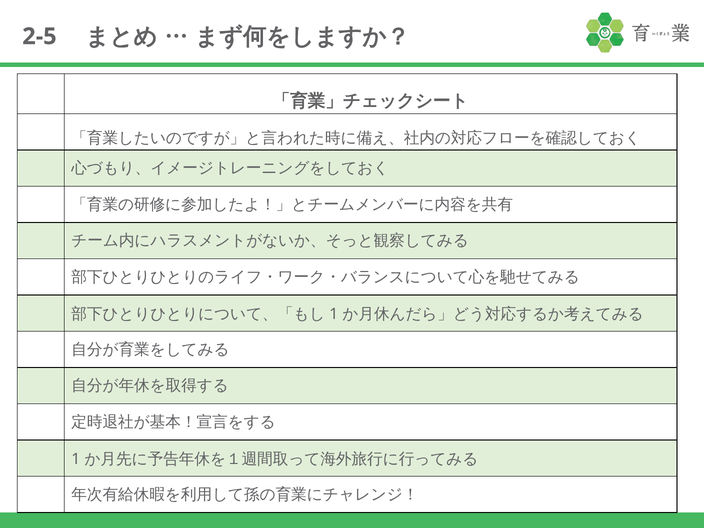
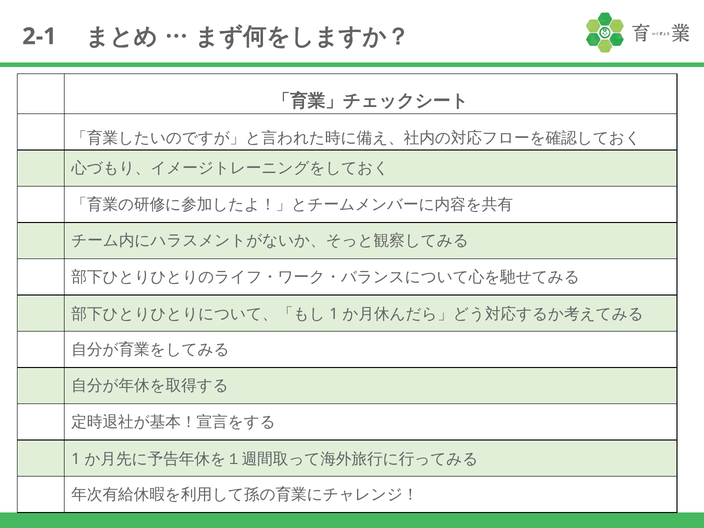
2-5: 2-5 -> 2-1 (39, 36)
